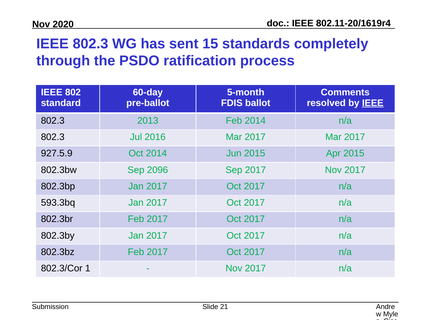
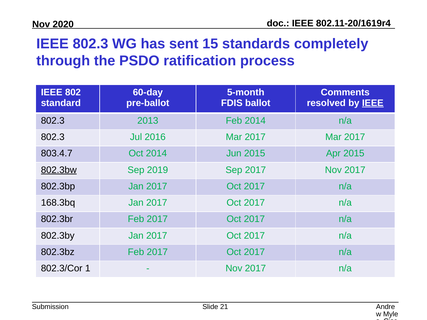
927.5.9: 927.5.9 -> 803.4.7 (57, 154)
802.3bw underline: none -> present (59, 170)
2096: 2096 -> 2019 (158, 170)
593.3bq: 593.3bq -> 168.3bq (58, 203)
